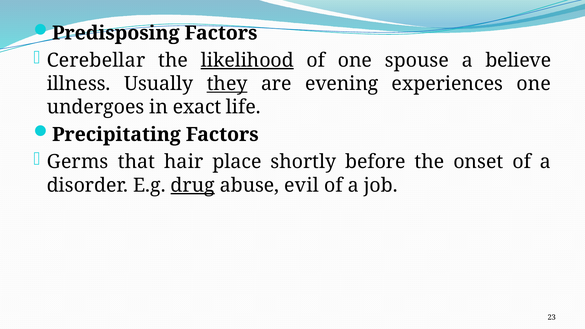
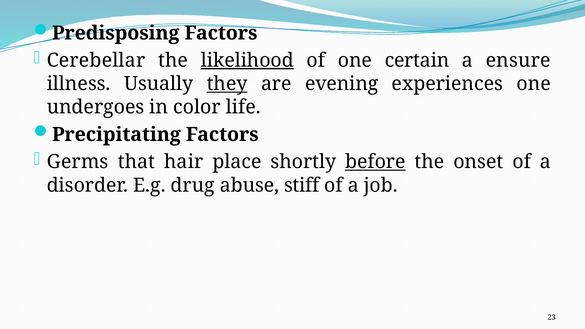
spouse: spouse -> certain (417, 60)
believe: believe -> ensure (518, 60)
exact: exact -> color (197, 107)
before underline: none -> present (375, 162)
drug underline: present -> none (193, 185)
evil: evil -> stiff (302, 185)
